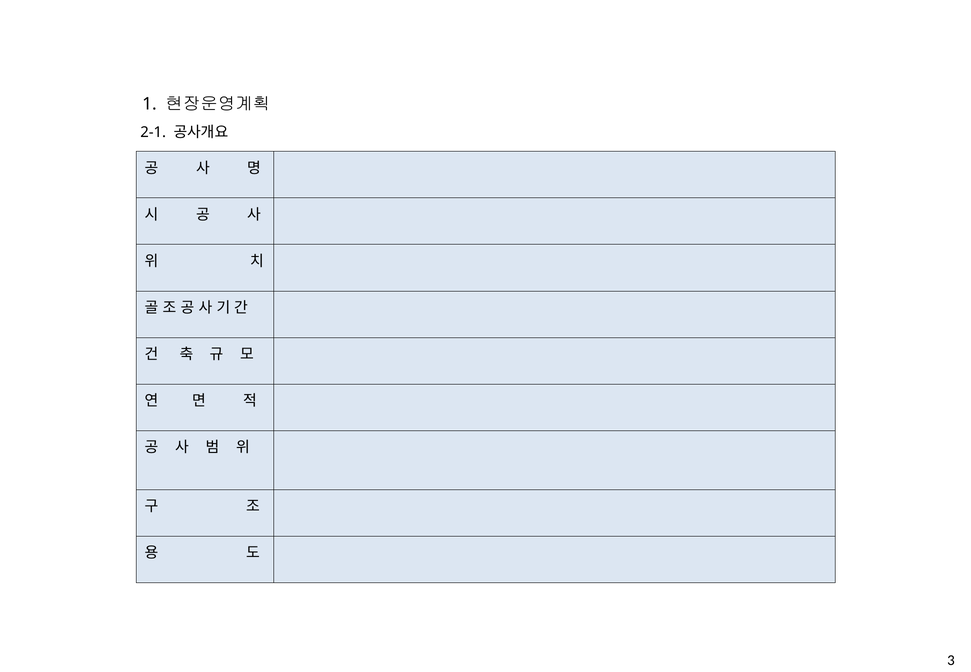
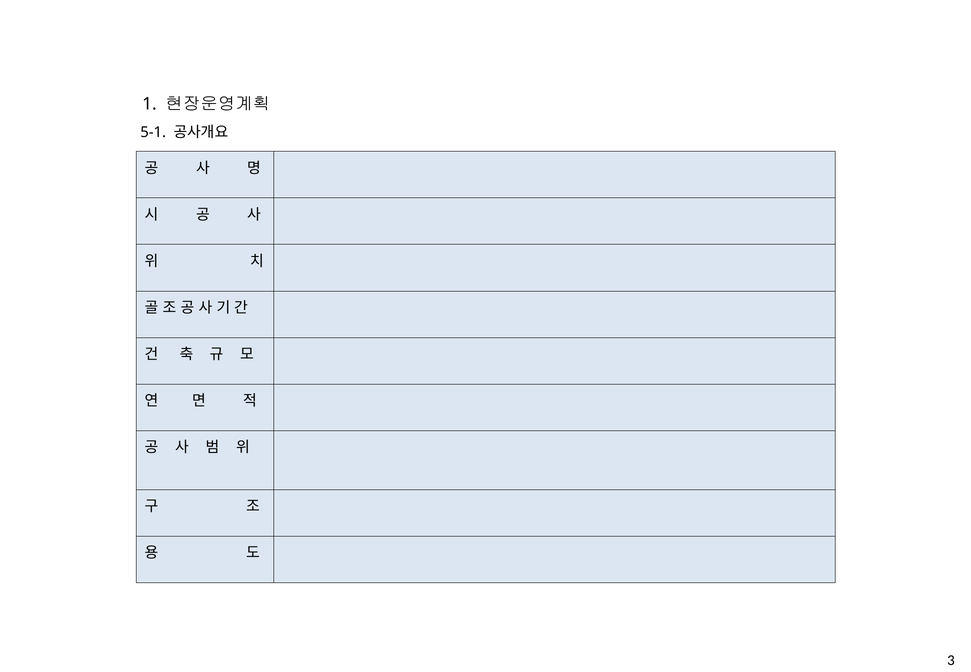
2-1: 2-1 -> 5-1 (153, 132)
